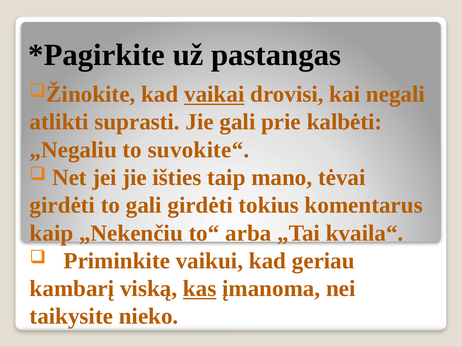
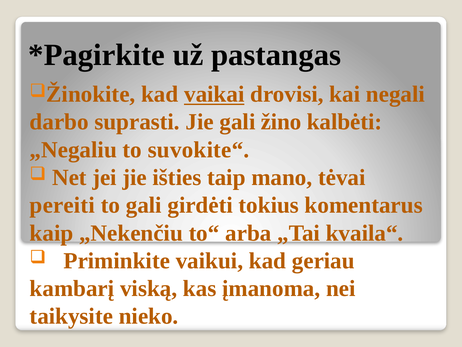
atlikti: atlikti -> darbo (59, 122)
prie: prie -> žino (281, 122)
girdėti: girdėti -> pereiti (62, 205)
kas underline: present -> none (200, 288)
